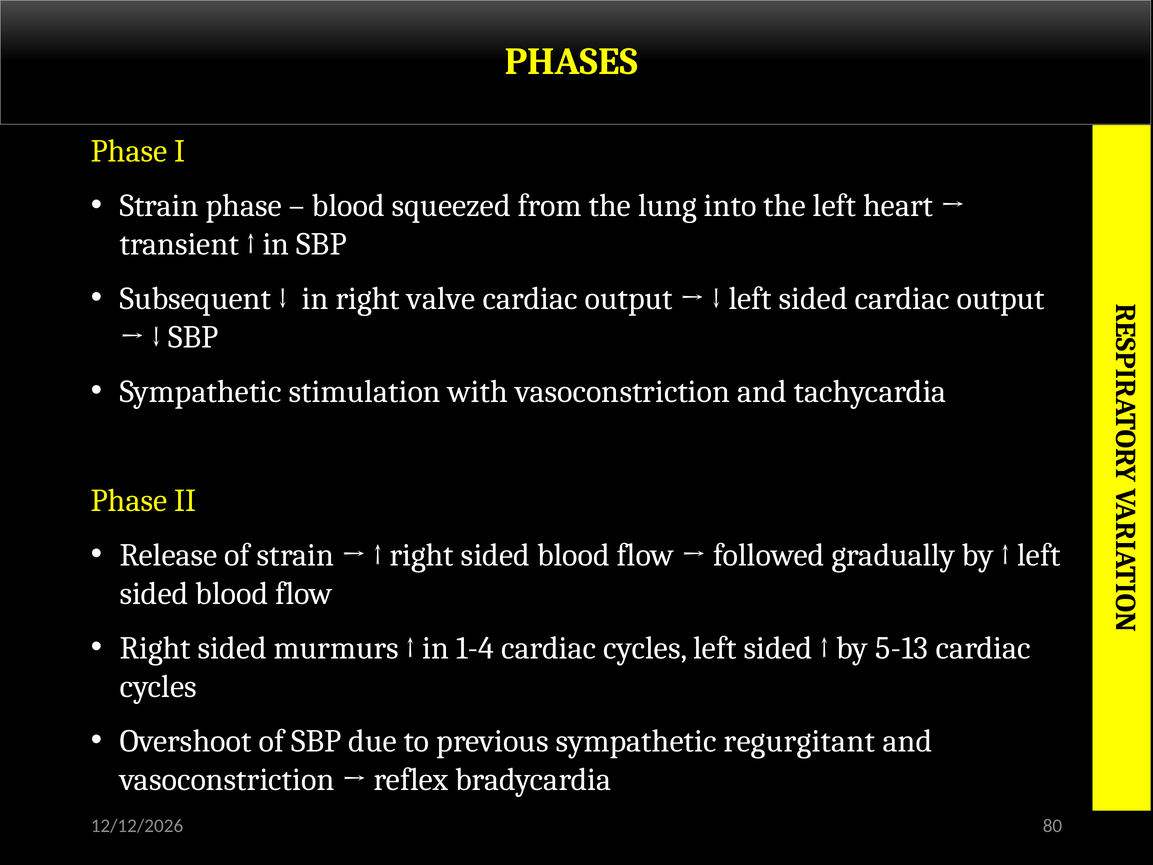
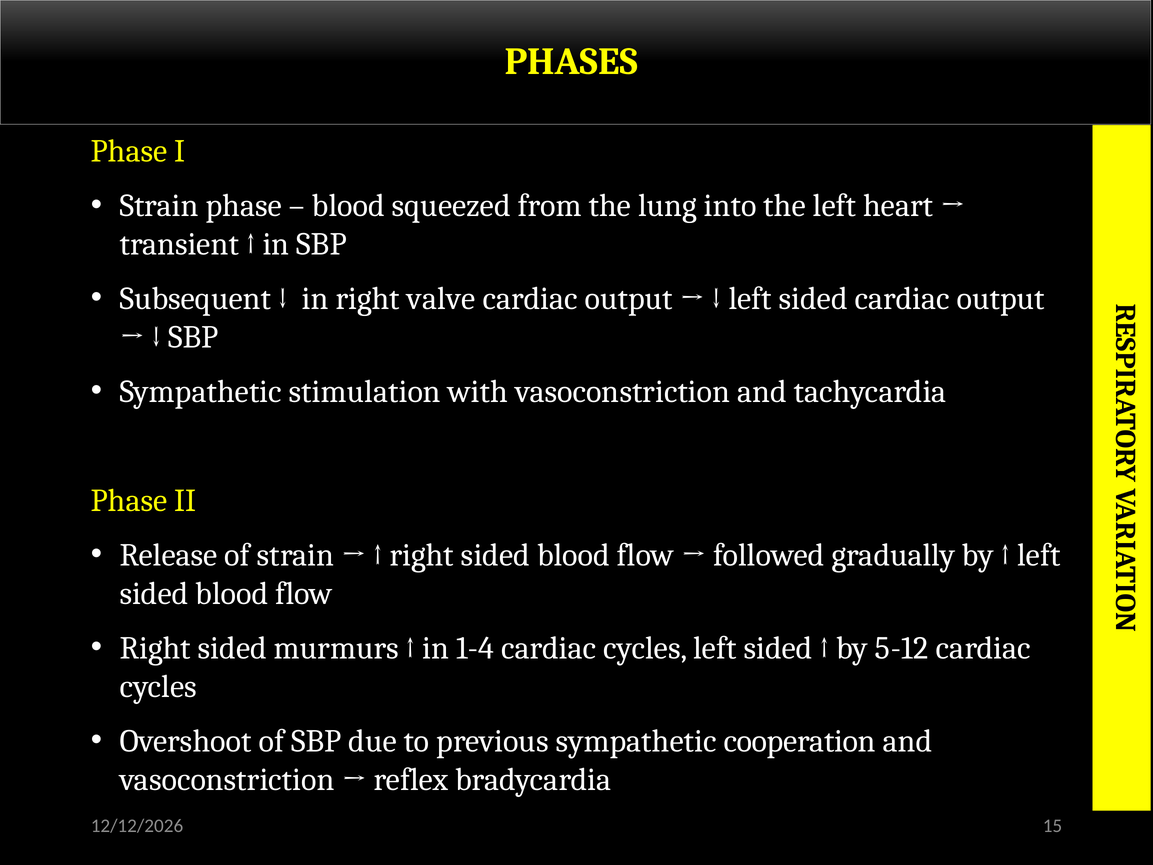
5-13: 5-13 -> 5-12 (902, 648)
regurgitant: regurgitant -> cooperation (800, 741)
80: 80 -> 15 (1052, 826)
